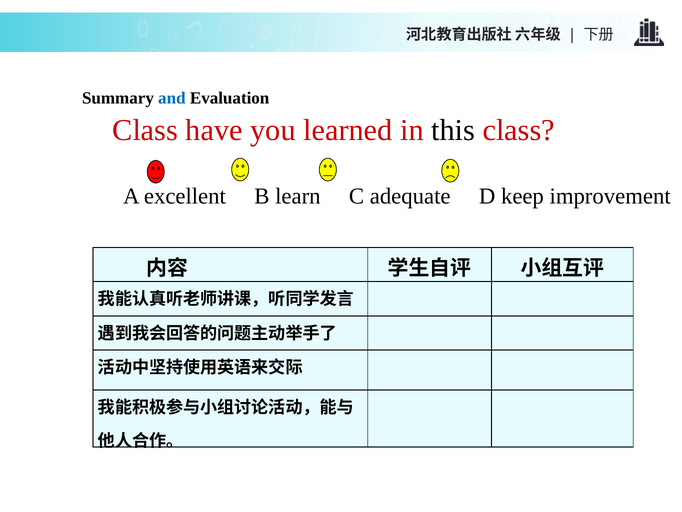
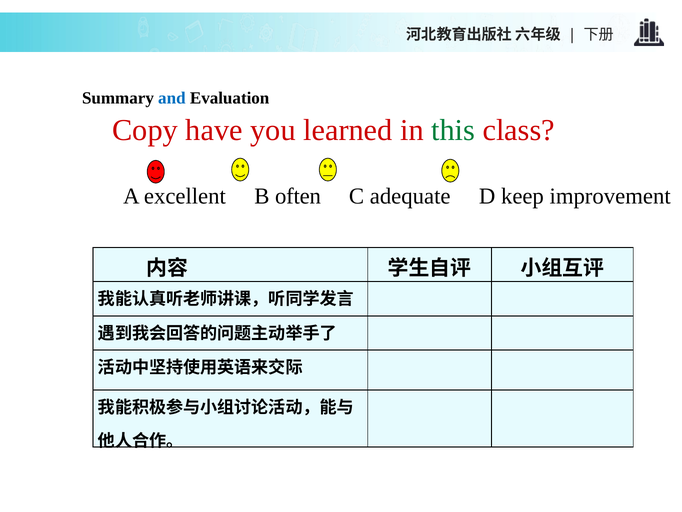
Class: Class -> Copy (145, 130)
this colour: black -> green (453, 130)
learn: learn -> often (298, 196)
